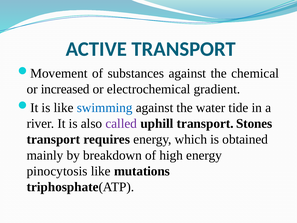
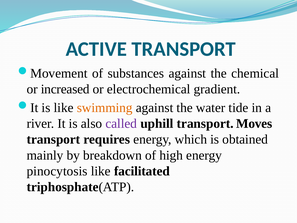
swimming colour: blue -> orange (105, 108)
Stones: Stones -> Moves (254, 123)
mutations: mutations -> facilitated (142, 171)
